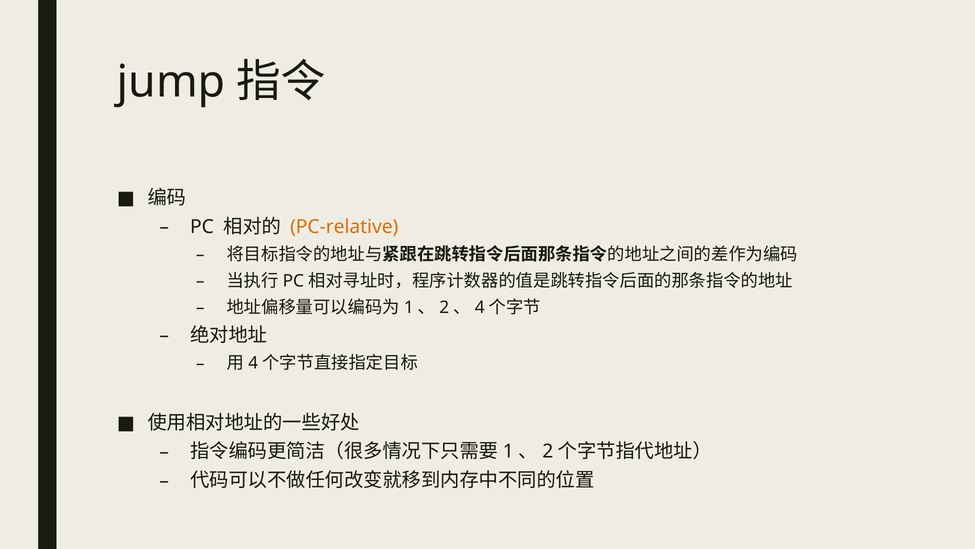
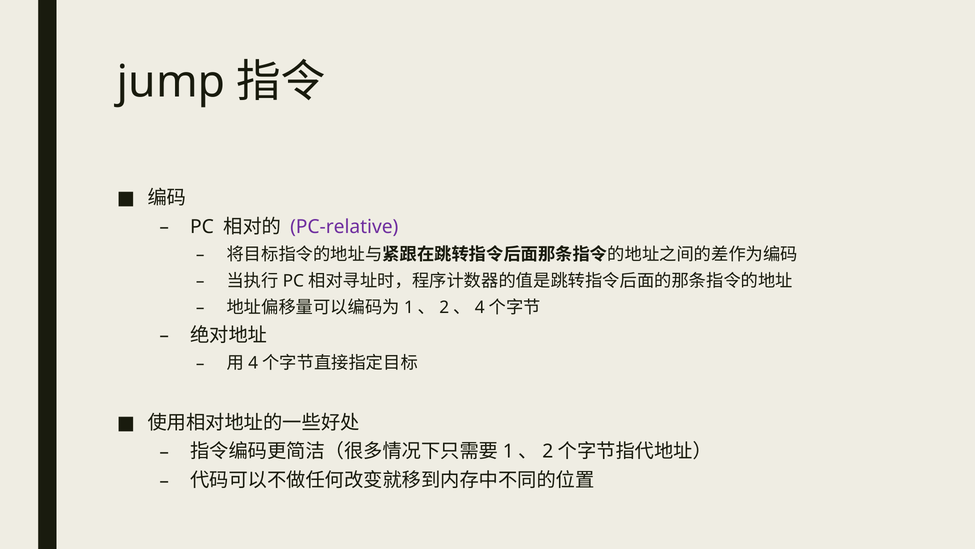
PC-relative colour: orange -> purple (344, 226)
